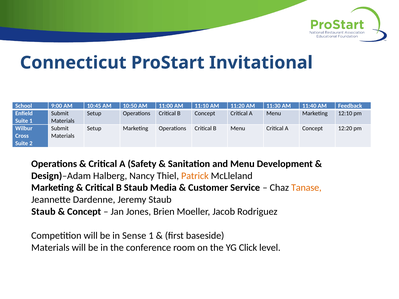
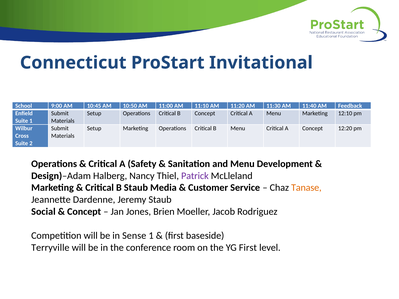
Patrick colour: orange -> purple (195, 176)
Staub: Staub -> Social (43, 212)
Materials: Materials -> Terryville (50, 248)
YG Click: Click -> First (248, 248)
